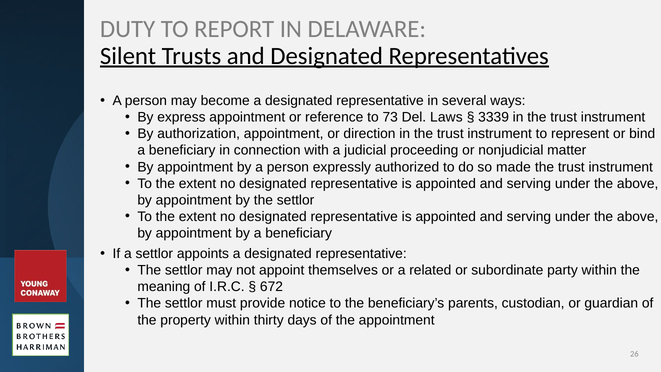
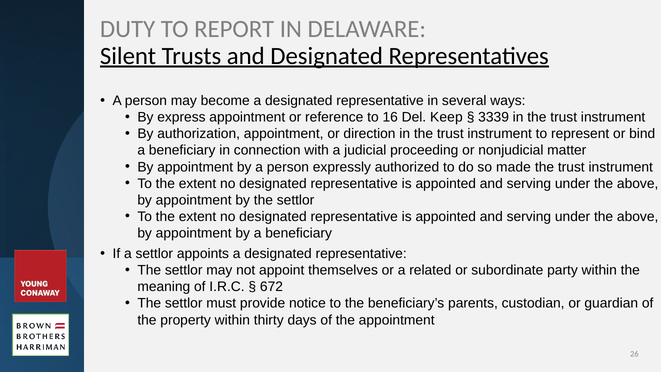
73: 73 -> 16 (390, 117)
Laws: Laws -> Keep (446, 117)
